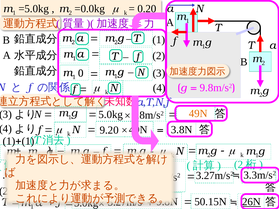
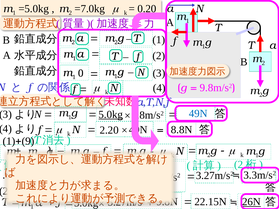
=0.0kg: =0.0kg -> =7.0kg (90, 9)
5.0kg underline: none -> present (111, 115)
49N colour: orange -> blue (198, 114)
3.8N: 3.8N -> 8.8N (182, 130)
9.20: 9.20 -> 2.20 (109, 130)
1: 1 -> 9 (28, 141)
50.15N: 50.15N -> 22.15N (211, 202)
